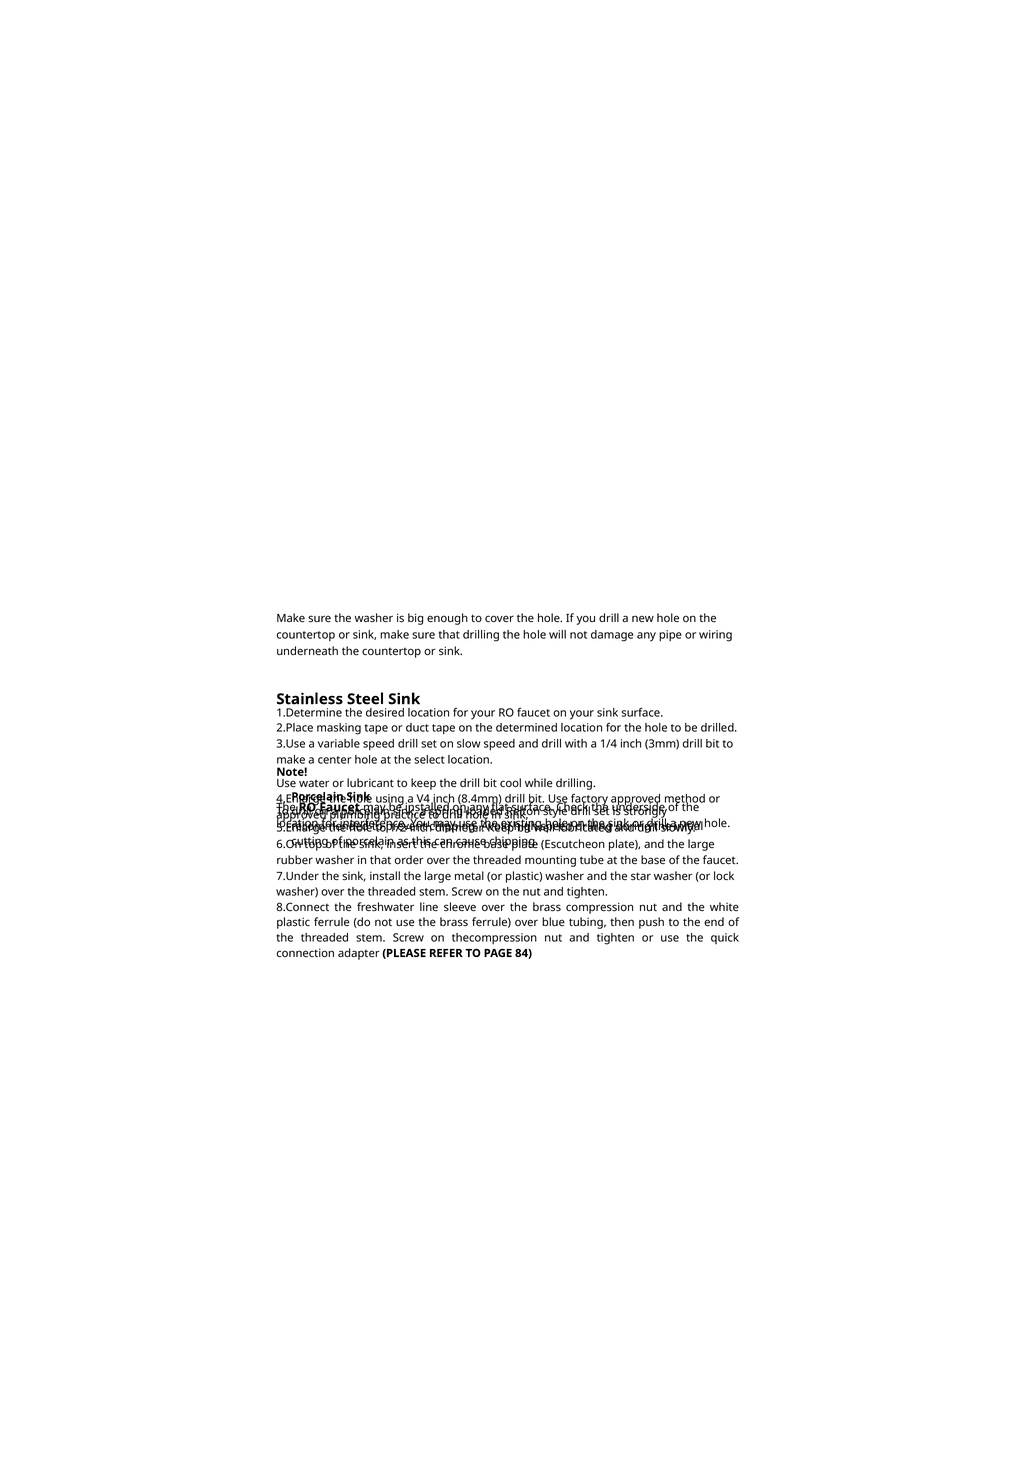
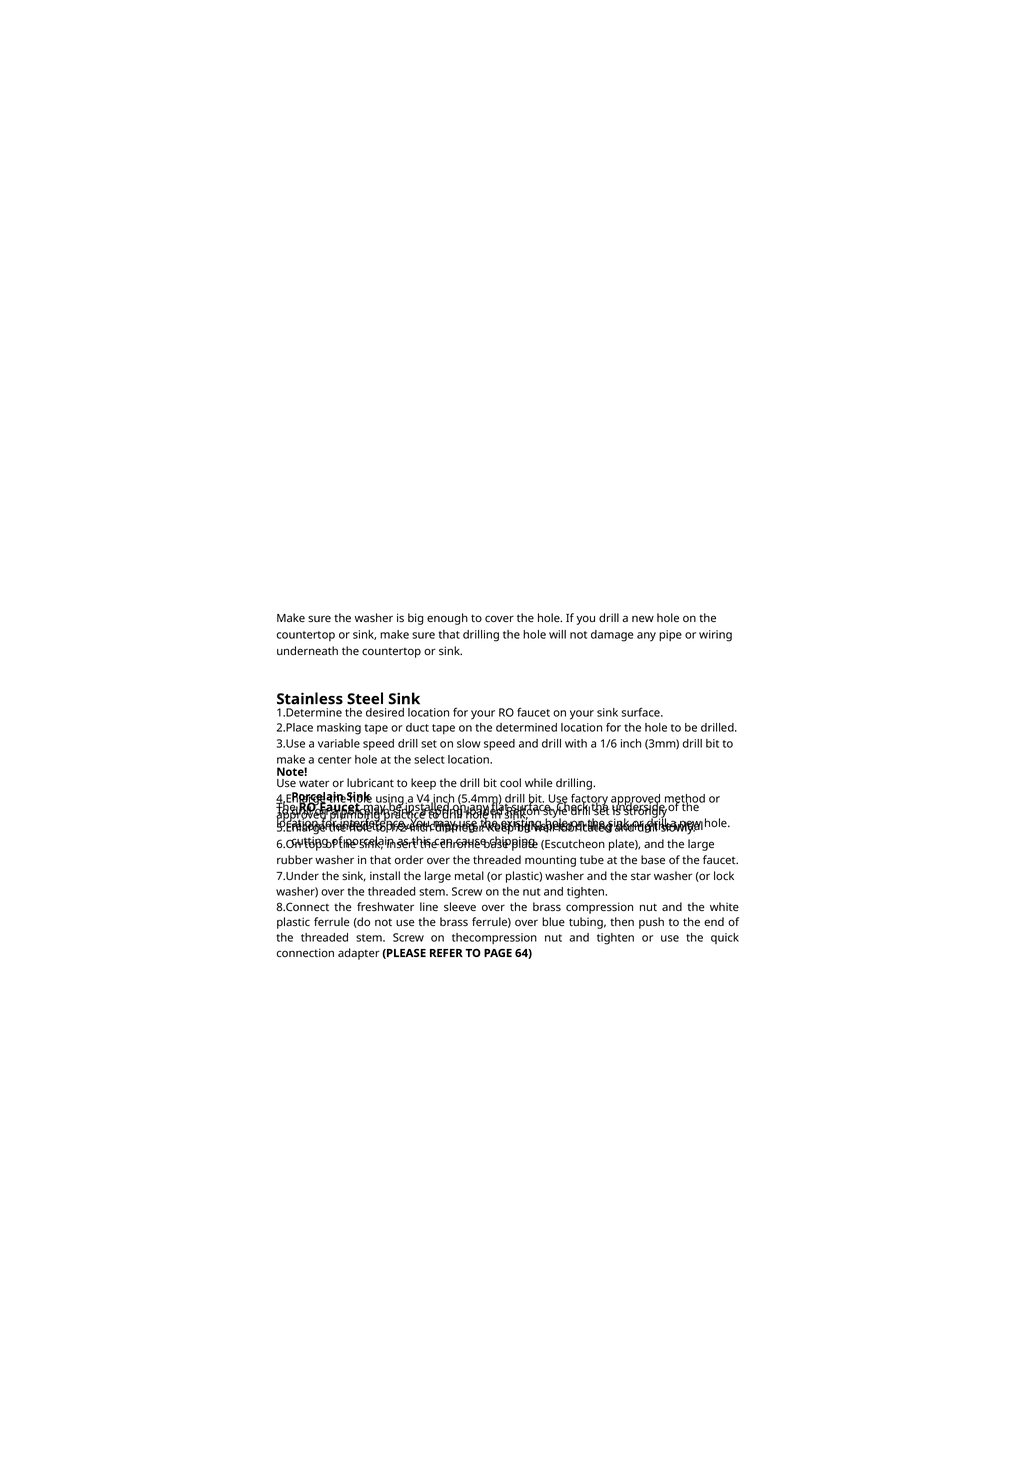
1/4: 1/4 -> 1/6 (608, 743)
8.4mm: 8.4mm -> 5.4mm (480, 799)
84: 84 -> 64 (524, 953)
